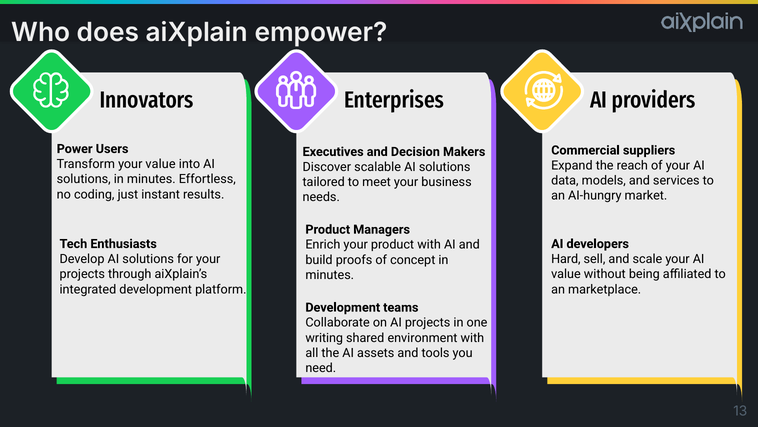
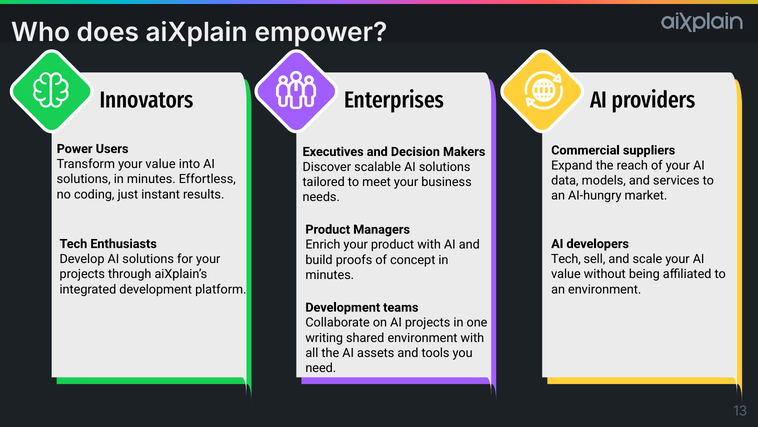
Hard: Hard -> Tech (566, 259)
an marketplace: marketplace -> environment (605, 289)
